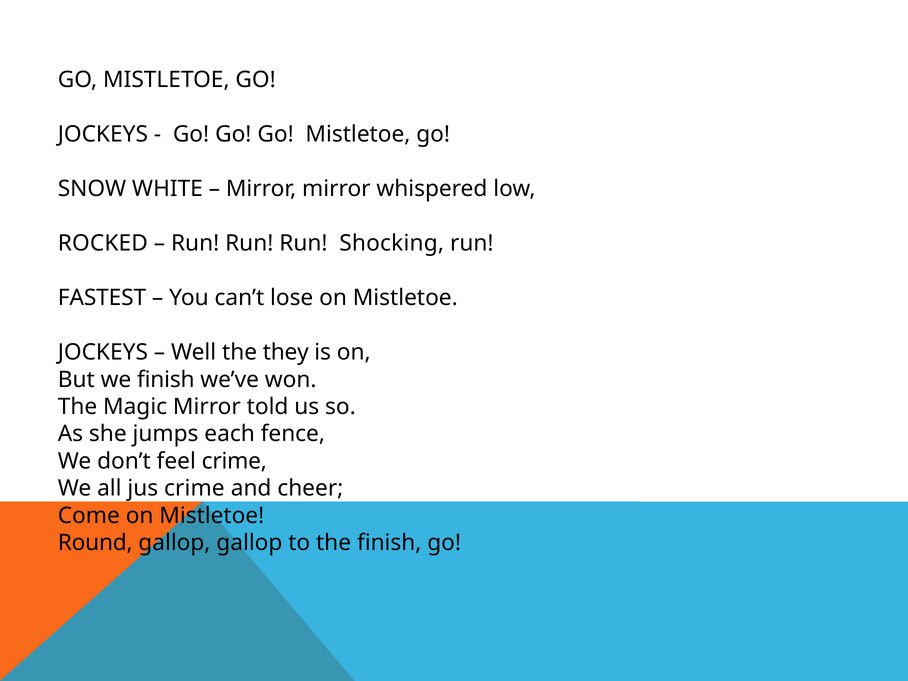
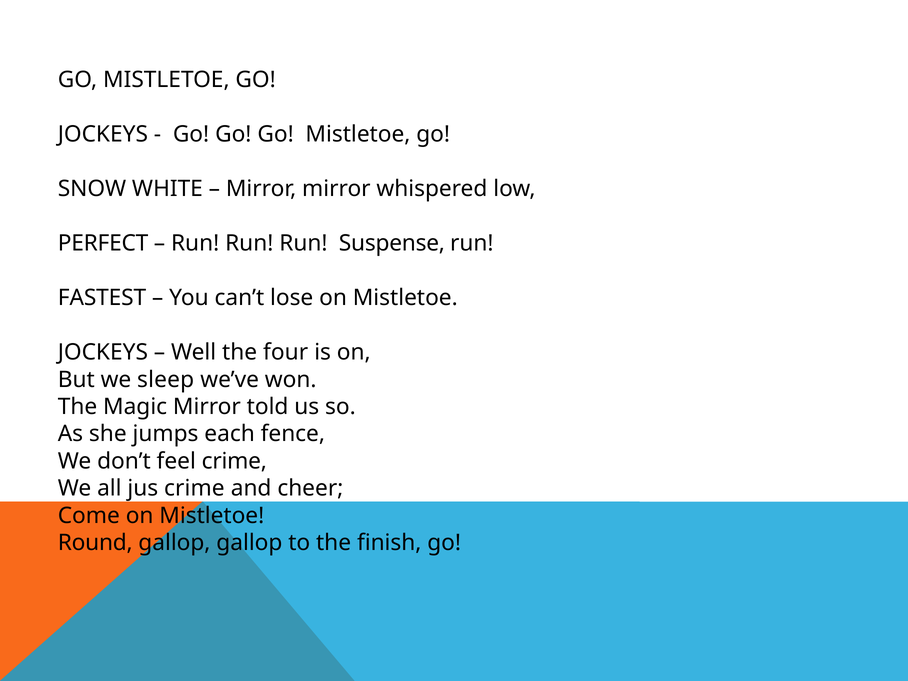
ROCKED: ROCKED -> PERFECT (103, 243)
Shocking: Shocking -> Suspense (392, 243)
they: they -> four (286, 352)
we finish: finish -> sleep (166, 380)
